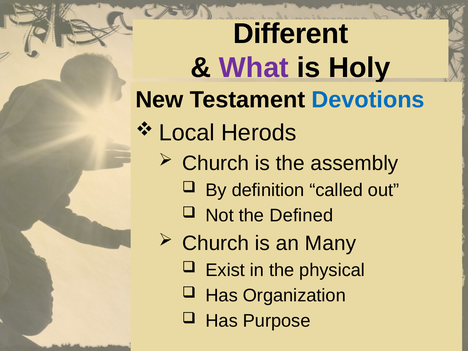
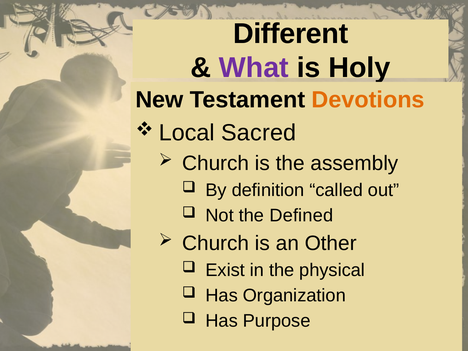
Devotions colour: blue -> orange (368, 100)
Herods: Herods -> Sacred (259, 133)
Many: Many -> Other (331, 243)
